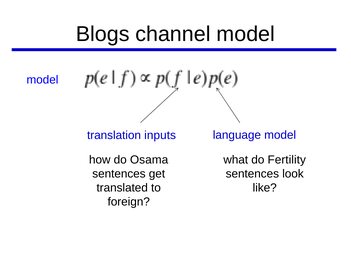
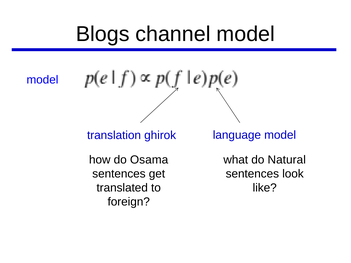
inputs: inputs -> ghirok (160, 135)
Fertility: Fertility -> Natural (287, 160)
